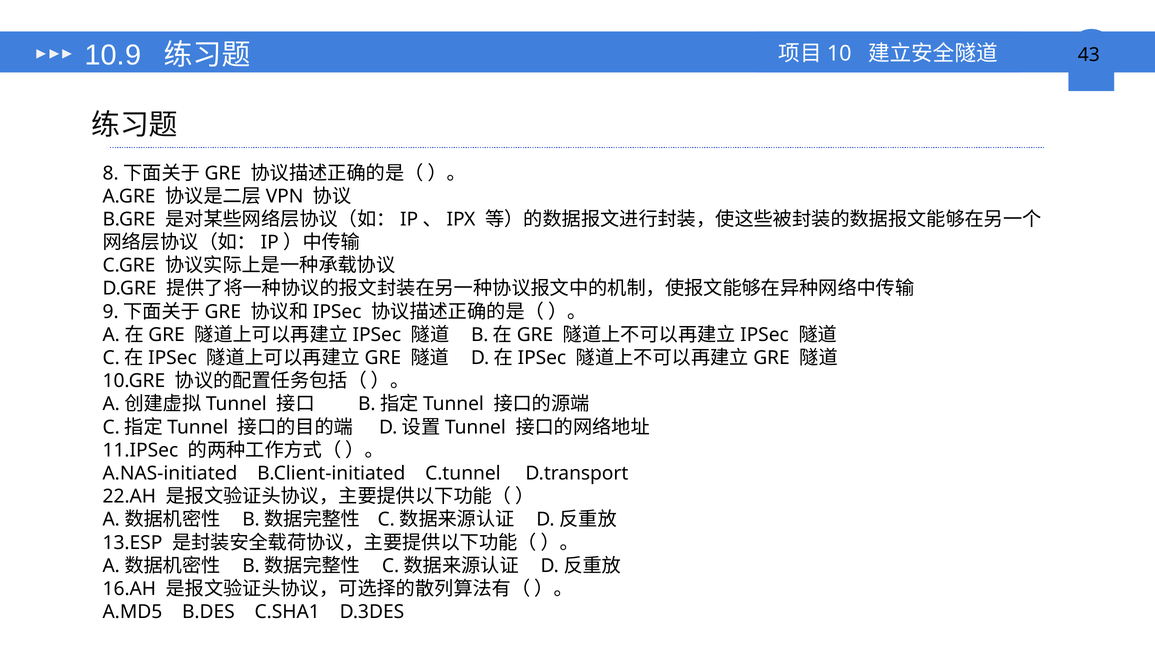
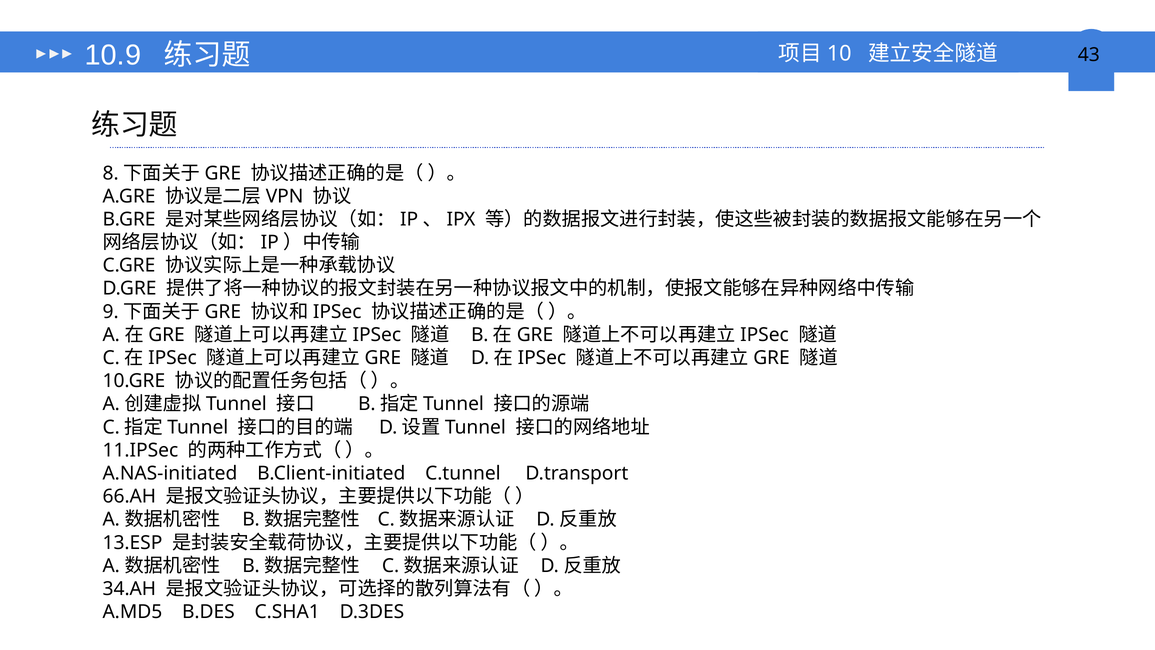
22.AH: 22.AH -> 66.AH (129, 496)
16.AH: 16.AH -> 34.AH (129, 588)
